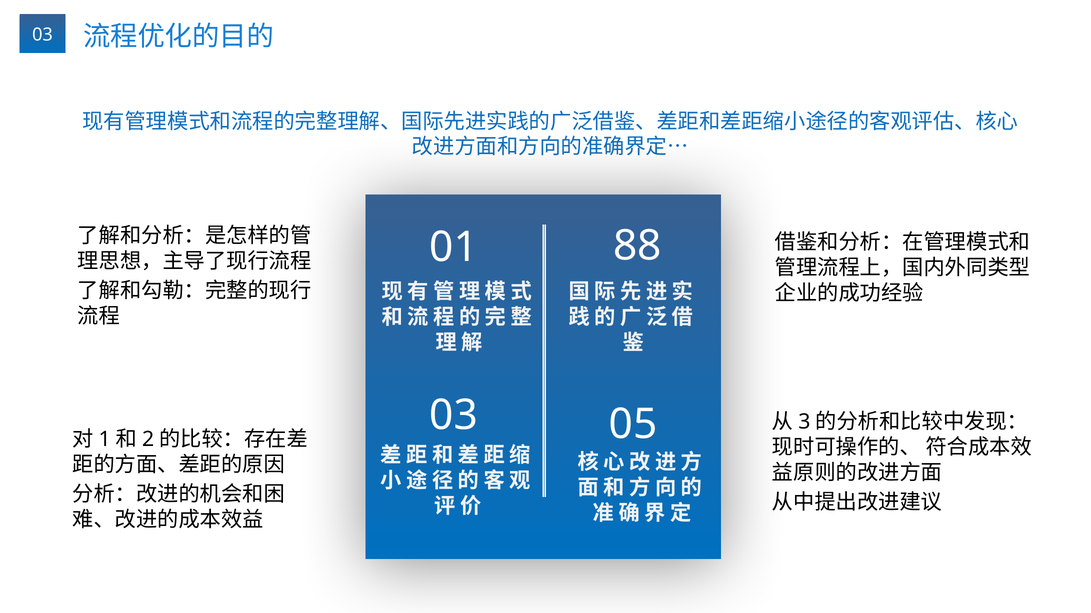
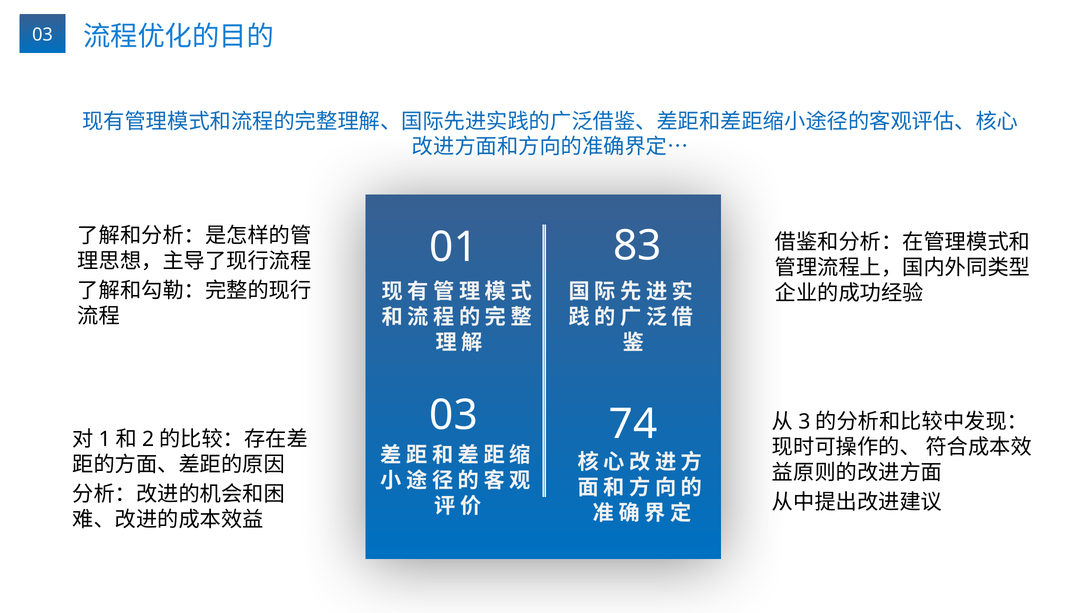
88: 88 -> 83 (637, 246)
05: 05 -> 74 (633, 425)
